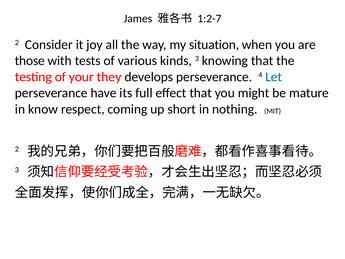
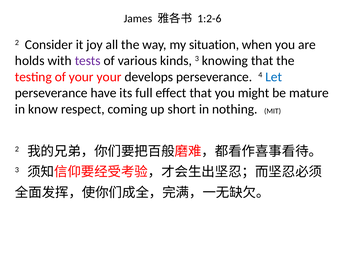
1:2-7: 1:2-7 -> 1:2-6 (209, 19)
those: those -> holds (30, 61)
tests colour: black -> purple (88, 61)
your they: they -> your (109, 77)
